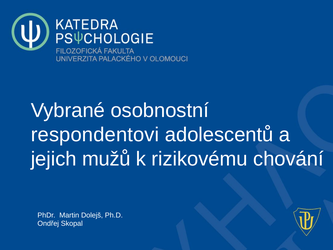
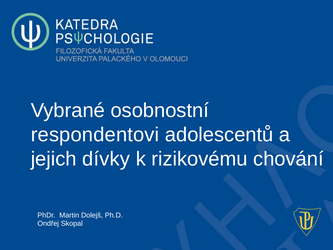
mužů: mužů -> dívky (106, 159)
